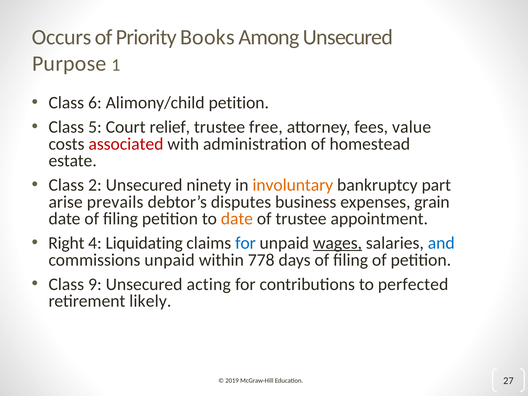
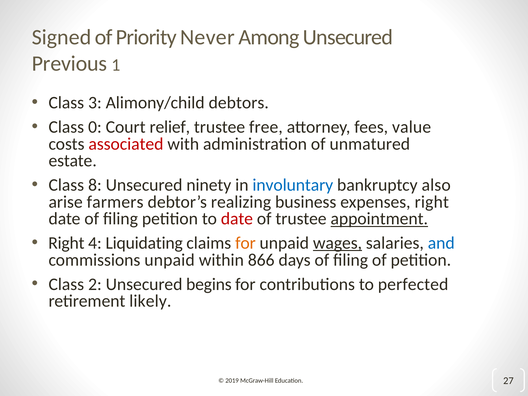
Occurs: Occurs -> Signed (61, 37)
Books: Books -> Never (207, 37)
Purpose: Purpose -> Previous (69, 64)
6: 6 -> 3 (95, 103)
Alimony/child petition: petition -> debtors (239, 103)
5: 5 -> 0 (95, 127)
homestead: homestead -> unmatured (370, 144)
2: 2 -> 8 (95, 185)
involuntary colour: orange -> blue (293, 185)
part: part -> also (436, 185)
prevails: prevails -> farmers (115, 202)
disputes: disputes -> realizing (241, 202)
expenses grain: grain -> right (432, 202)
date colour: orange -> red (237, 219)
appointment underline: none -> present (379, 219)
for colour: blue -> orange (245, 243)
778: 778 -> 866 (261, 260)
9: 9 -> 2 (95, 284)
acting: acting -> begins (209, 284)
